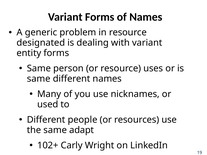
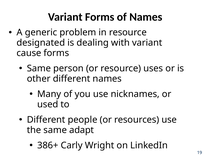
entity: entity -> cause (29, 53)
same: same -> other (39, 79)
102+: 102+ -> 386+ (48, 146)
